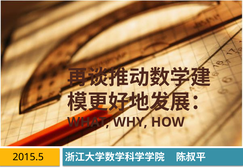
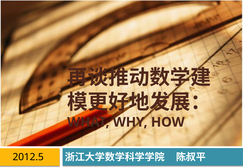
2015.5: 2015.5 -> 2012.5 (28, 157)
